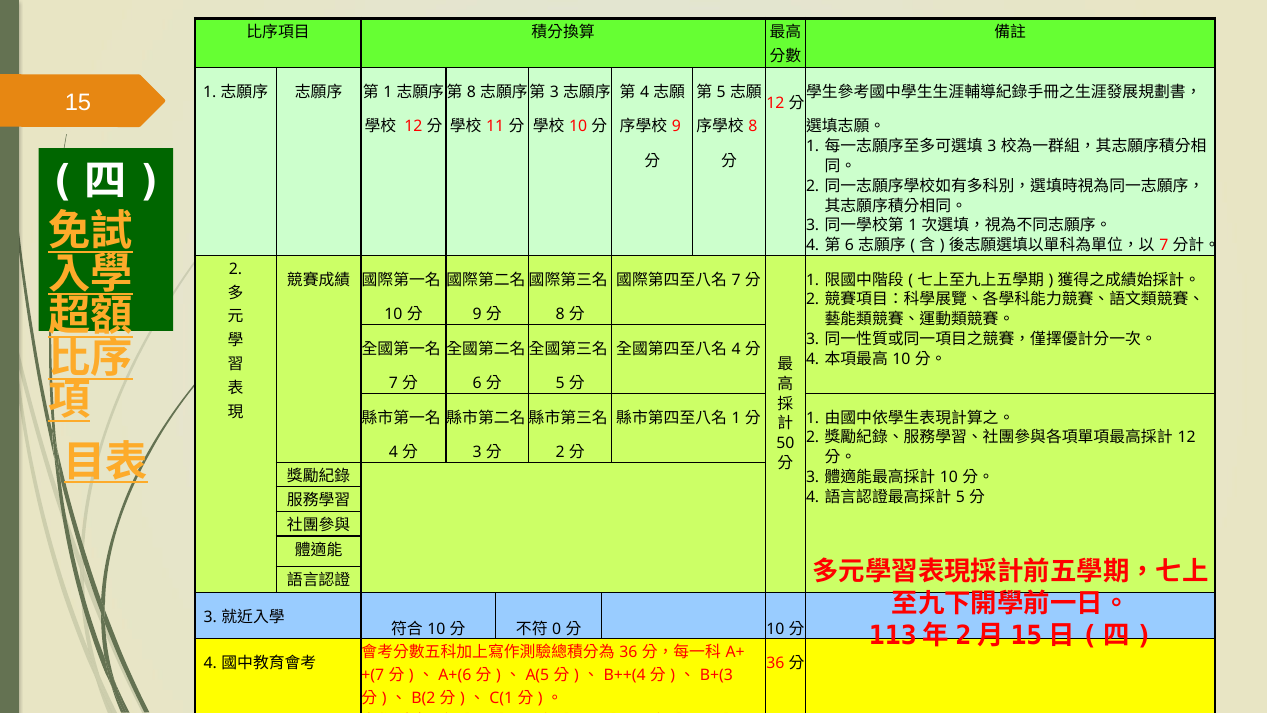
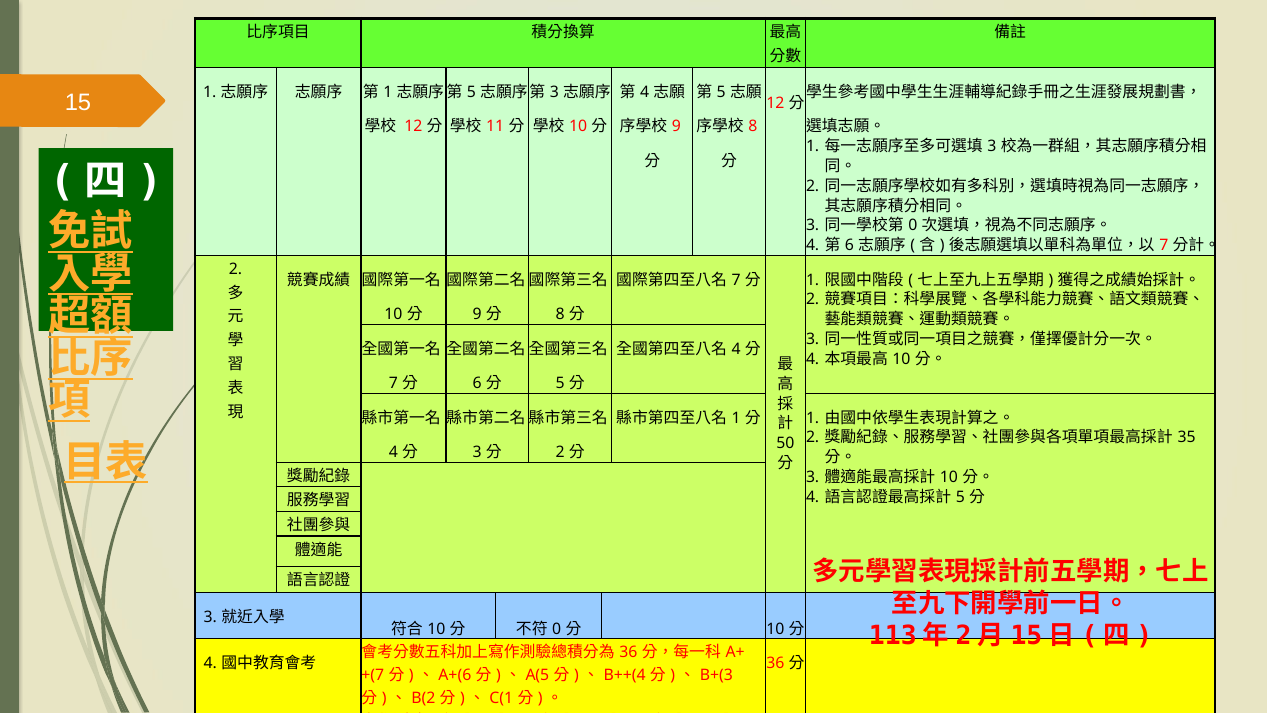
8: 8 -> 5 (471, 92)
1: 1 -> 0 (913, 225)
12: 12 -> 35 (1187, 437)
